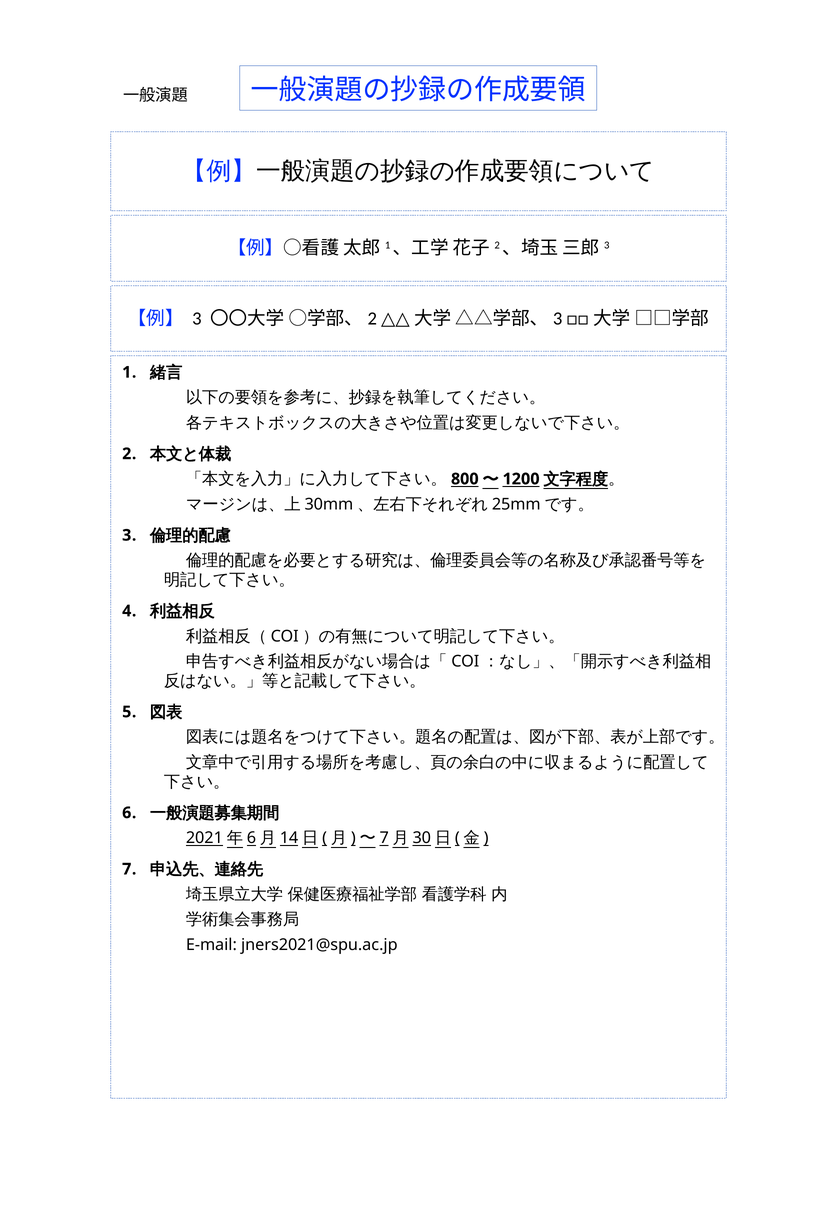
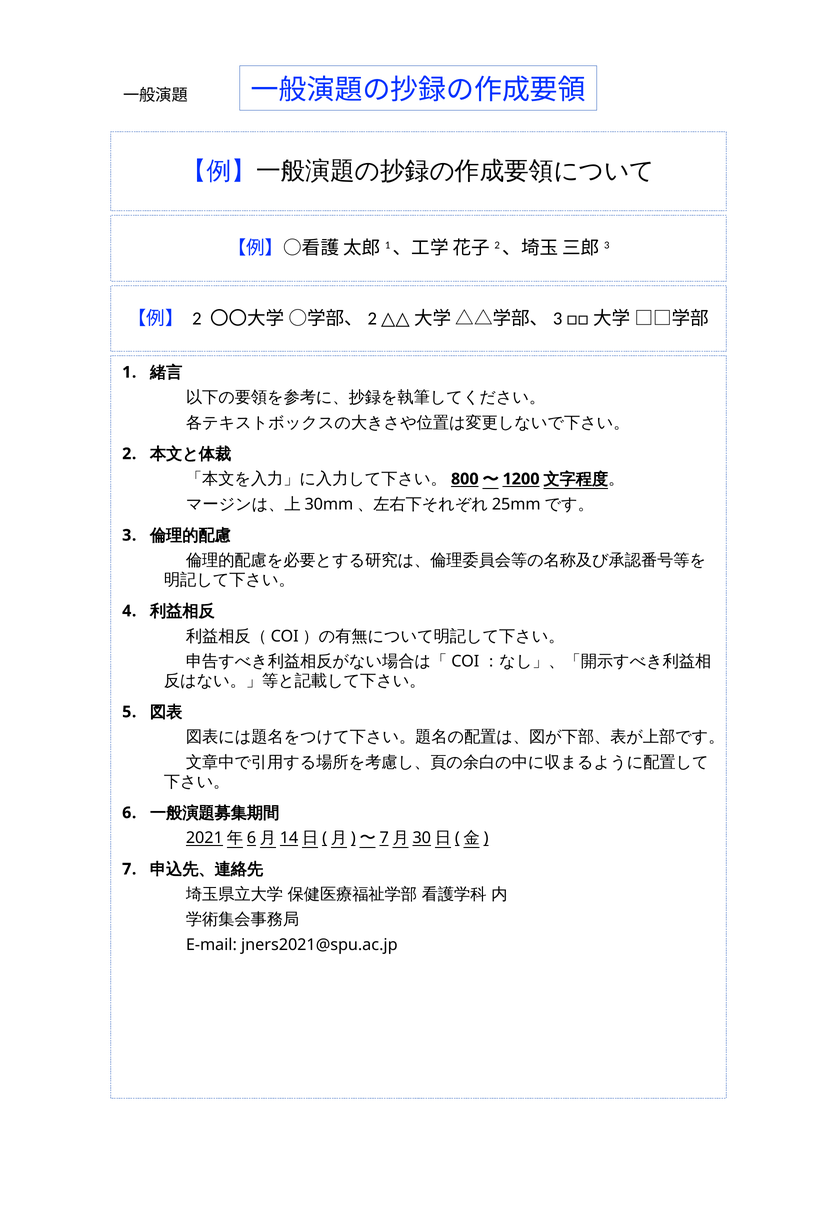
3: 3 -> 2 (197, 318)
